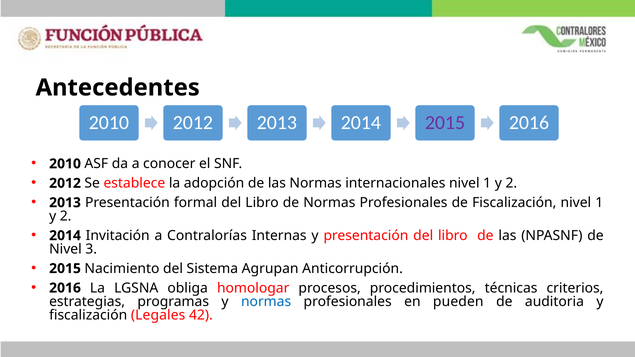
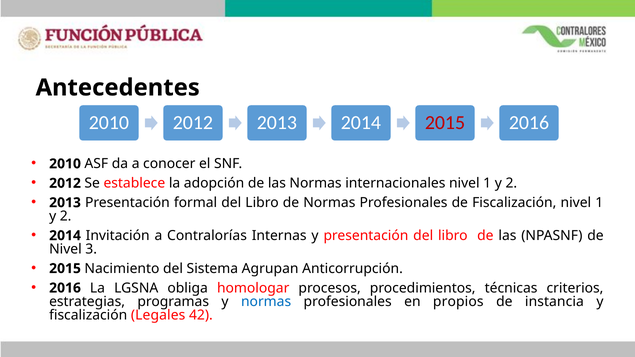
2015 colour: purple -> red (445, 123)
pueden: pueden -> propios (458, 302)
auditoria: auditoria -> instancia (554, 302)
